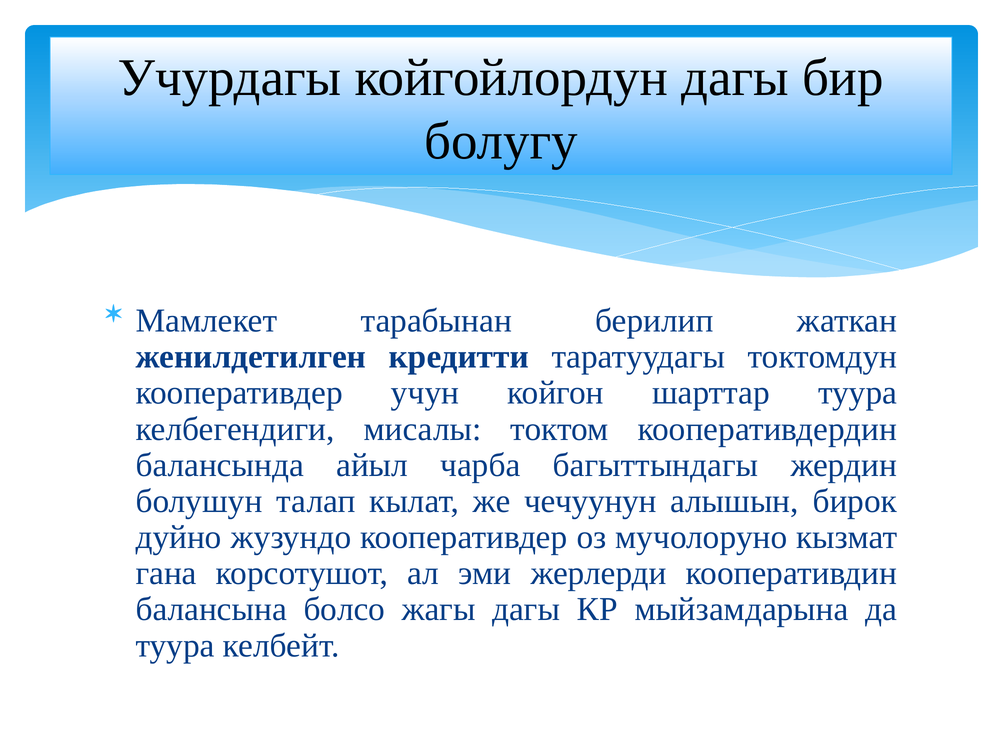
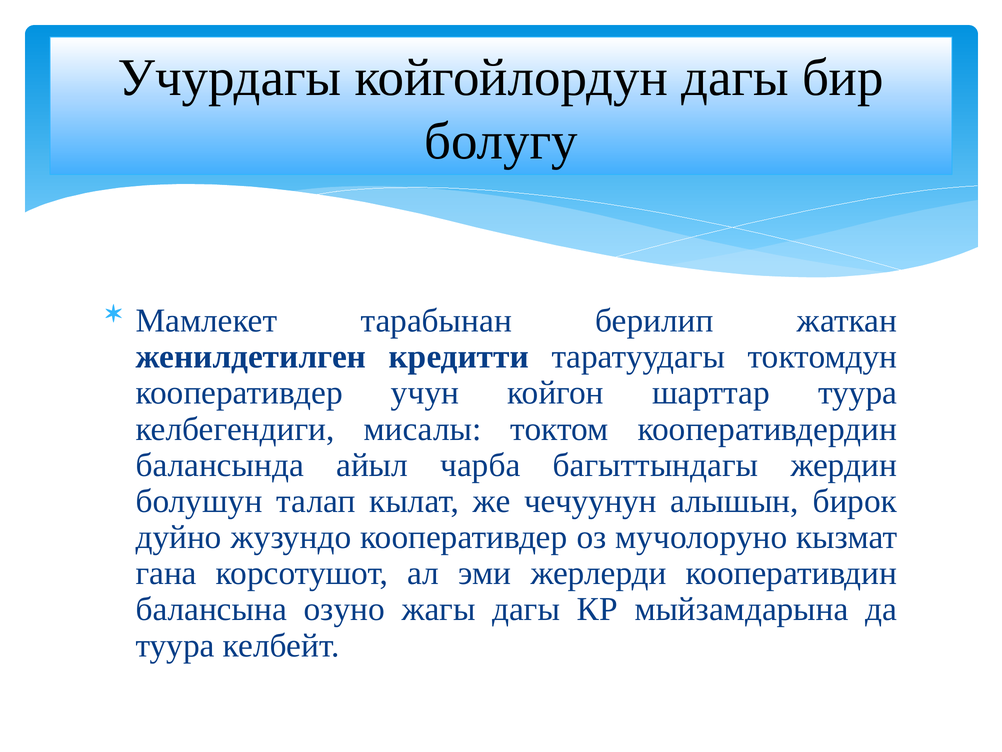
болсо: болсо -> озуно (344, 609)
